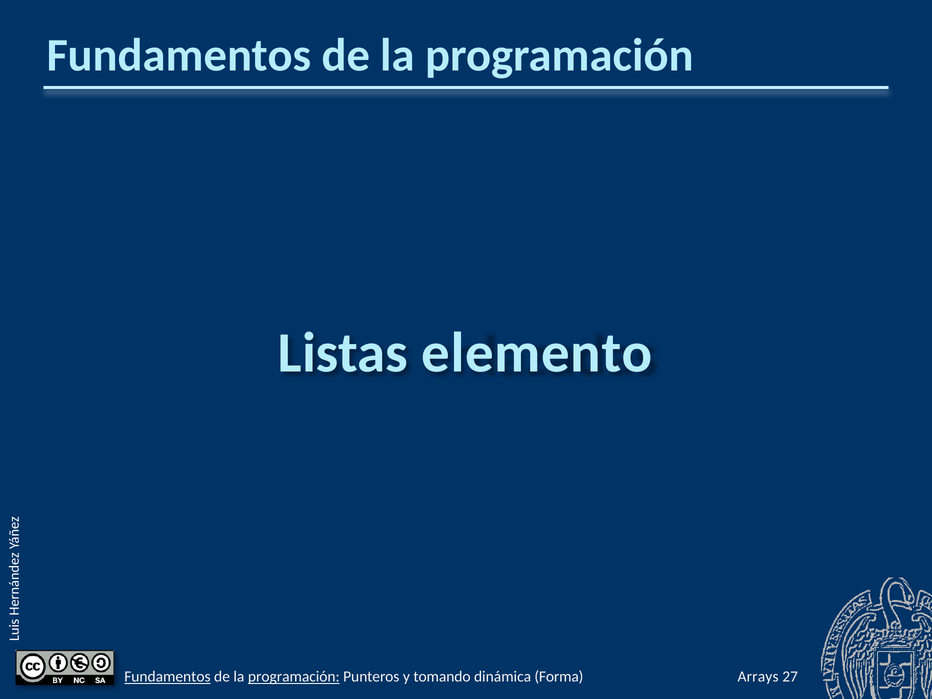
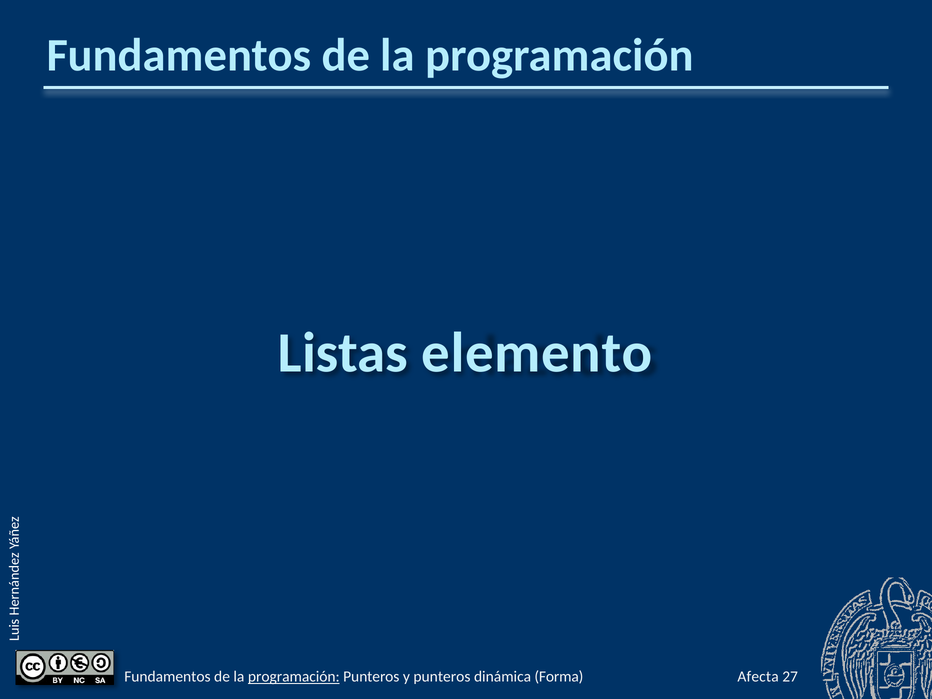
Arrays: Arrays -> Afecta (758, 677)
Fundamentos underline: present -> none (167, 677)
y tomando: tomando -> punteros (442, 677)
